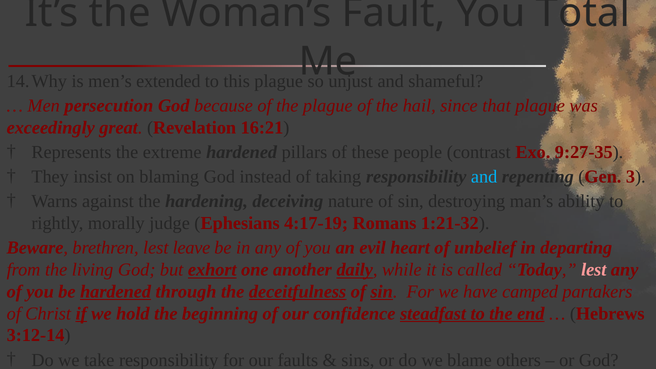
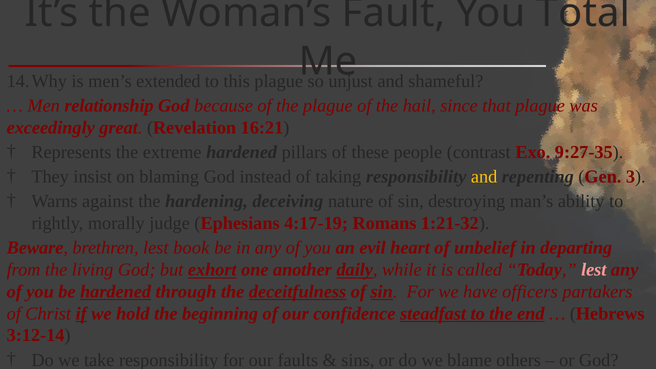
persecution: persecution -> relationship (109, 106)
and colour: light blue -> yellow (484, 177)
leave: leave -> book (191, 248)
camped: camped -> officers (530, 292)
